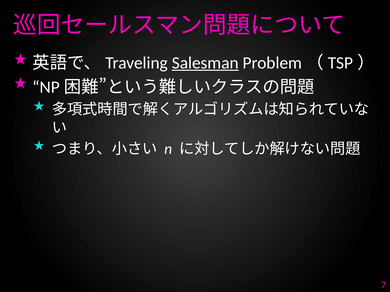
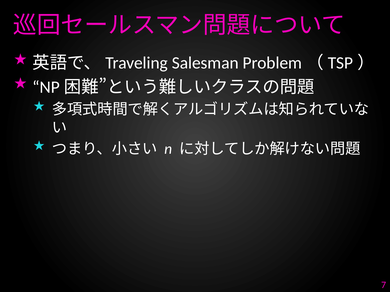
Salesman underline: present -> none (205, 63)
